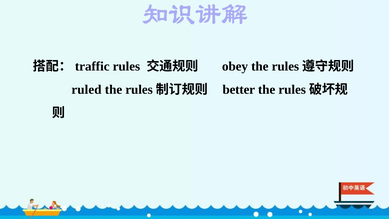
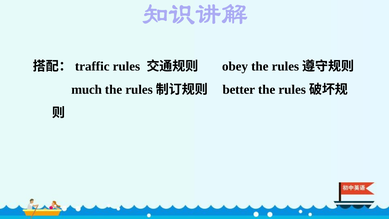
ruled: ruled -> much (87, 90)
